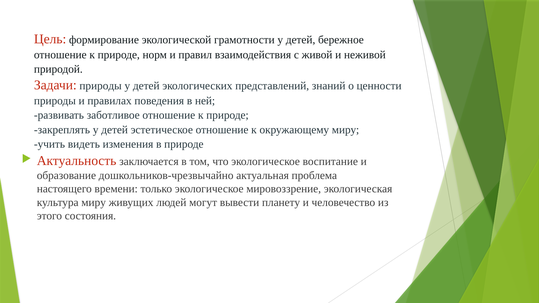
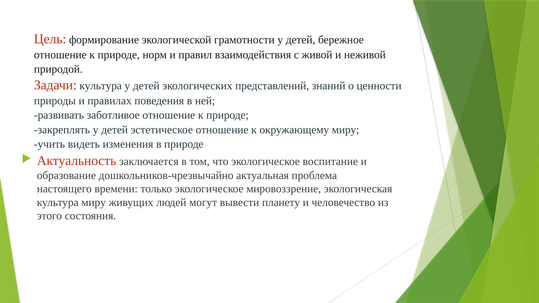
Задачи природы: природы -> культура (101, 86)
